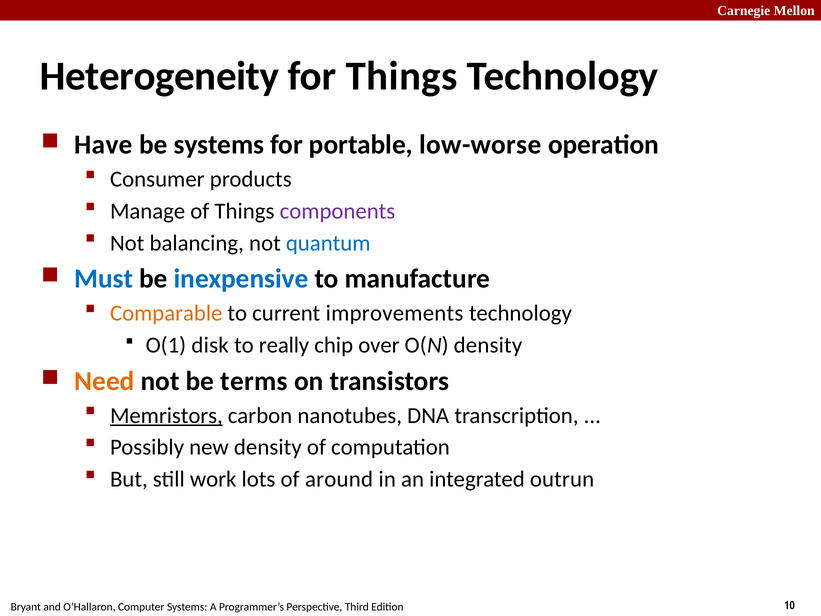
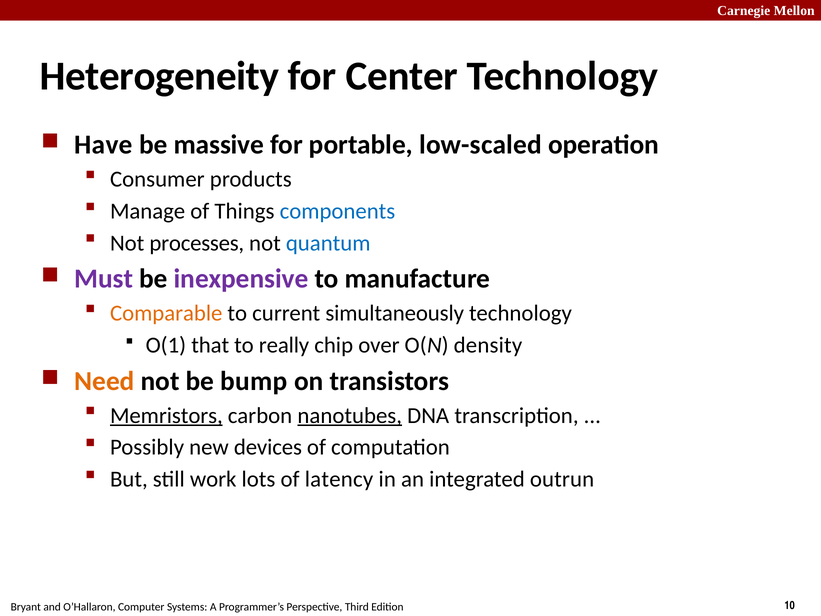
for Things: Things -> Center (402, 76)
be systems: systems -> massive (219, 145)
low-worse: low-worse -> low-scaled (480, 145)
components colour: purple -> blue (337, 211)
balancing: balancing -> processes (197, 243)
Must colour: blue -> purple (104, 279)
inexpensive colour: blue -> purple (241, 279)
improvements: improvements -> simultaneously (395, 313)
disk: disk -> that (210, 345)
terms: terms -> bump (254, 381)
nanotubes underline: none -> present (350, 415)
new density: density -> devices (268, 447)
around: around -> latency (339, 479)
